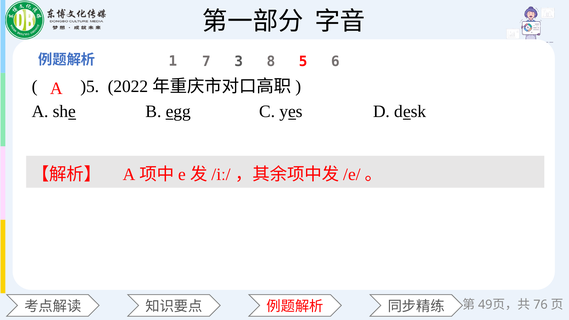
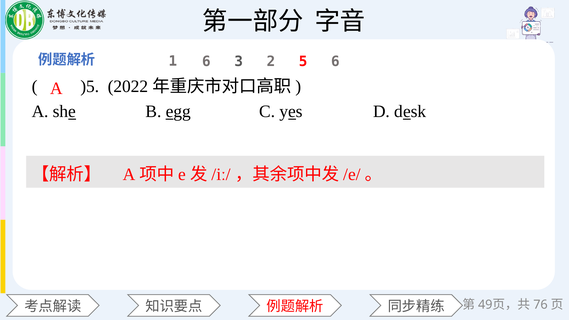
1 7: 7 -> 6 (206, 61)
8: 8 -> 2 (271, 62)
